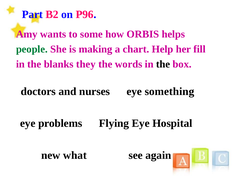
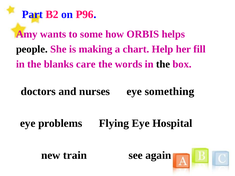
people colour: green -> black (32, 49)
they: they -> care (86, 64)
what: what -> train (75, 155)
